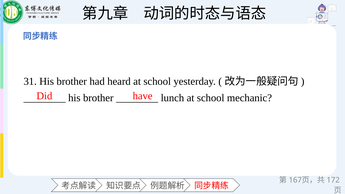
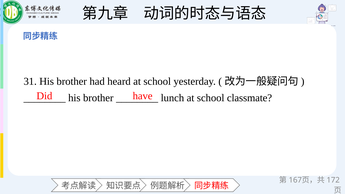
mechanic: mechanic -> classmate (249, 98)
